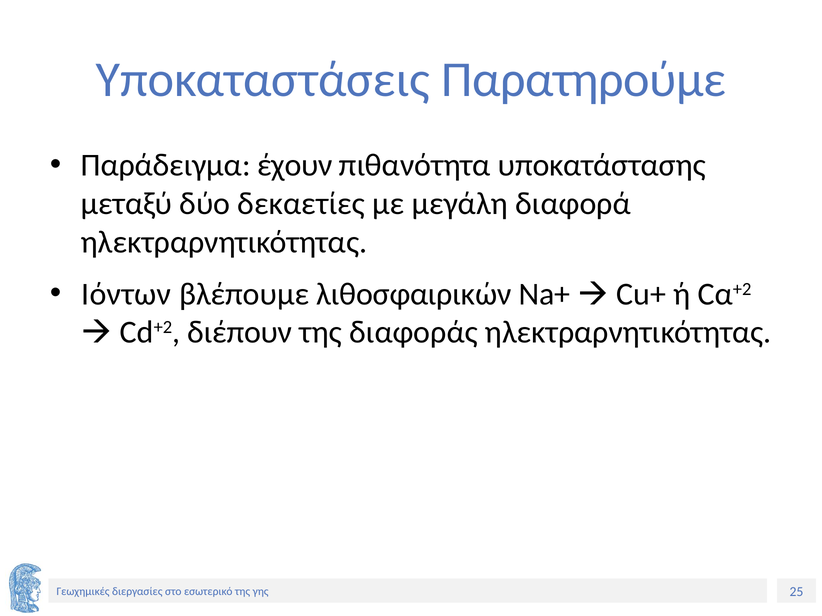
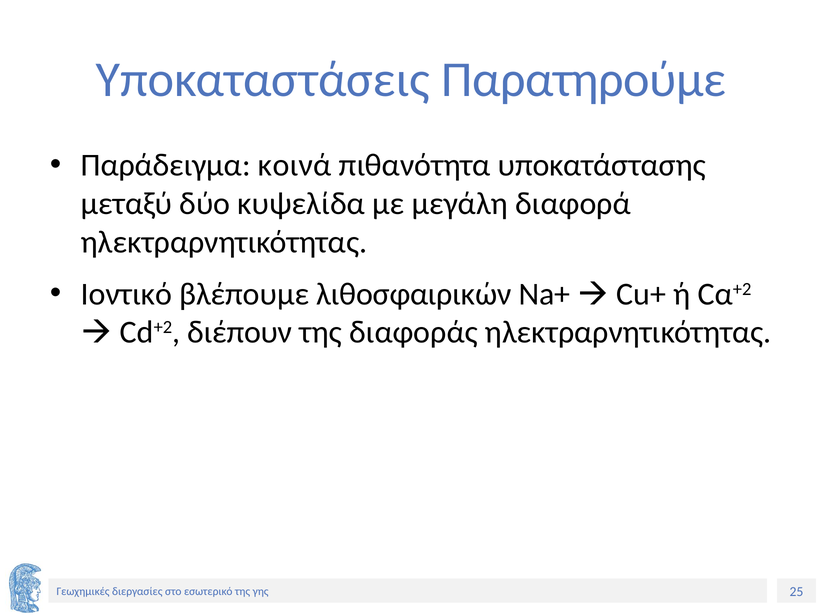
έχουν: έχουν -> κοινά (295, 165)
δεκαετίες: δεκαετίες -> κυψελίδα (301, 204)
Ιόντων: Ιόντων -> Ιοντικό (126, 294)
